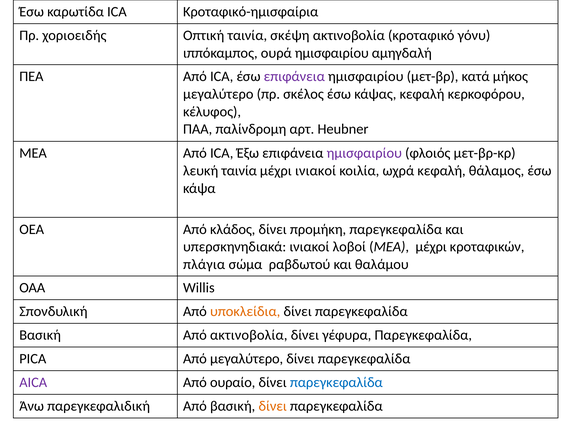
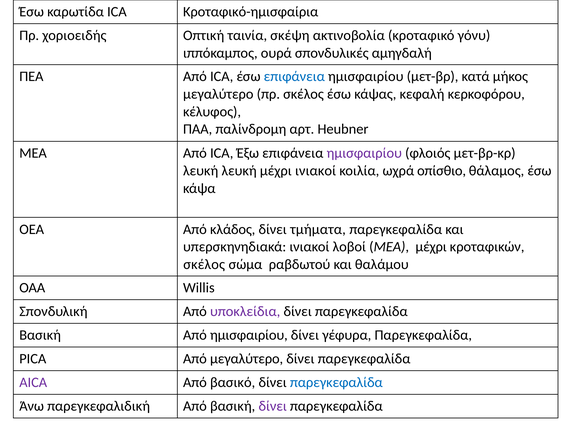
ουρά ημισφαιρίου: ημισφαιρίου -> σπονδυλικές (332, 53)
επιφάνεια colour: purple -> blue (294, 76)
λευκή ταινία: ταινία -> λευκή (239, 171)
ωχρά κεφαλή: κεφαλή -> οπίσθιο (442, 171)
προμήκη: προμήκη -> τμήματα (318, 229)
πλάγια: πλάγια -> σκέλος (204, 264)
υποκλείδια colour: orange -> purple (245, 311)
Από ακτινοβολία: ακτινοβολία -> ημισφαιρίου (249, 335)
ουραίο: ουραίο -> βασικό (233, 382)
δίνει colour: orange -> purple (273, 406)
